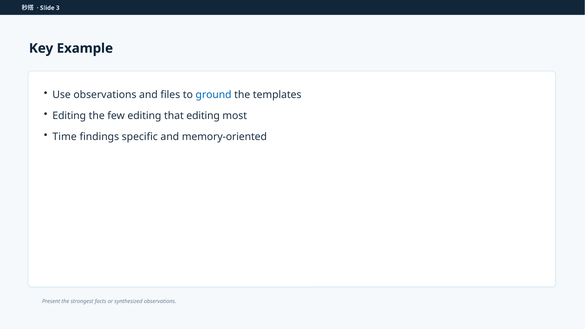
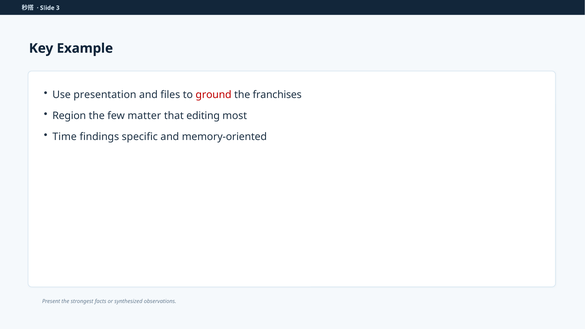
Use observations: observations -> presentation (105, 95)
ground colour: blue -> red (214, 95)
templates: templates -> franchises (277, 95)
Editing: Editing -> Region (69, 116)
few editing: editing -> matter (144, 116)
